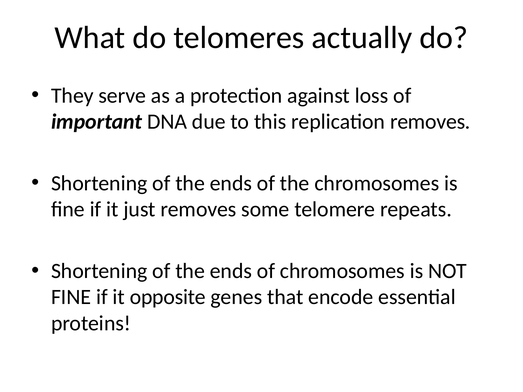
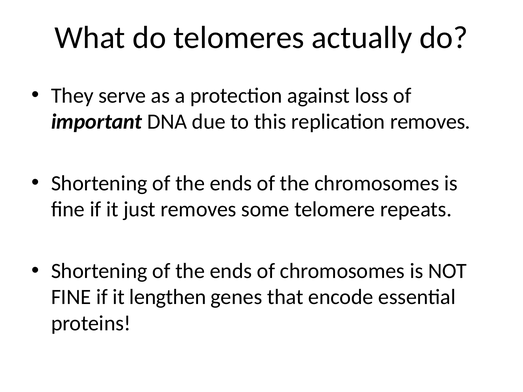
opposite: opposite -> lengthen (168, 297)
